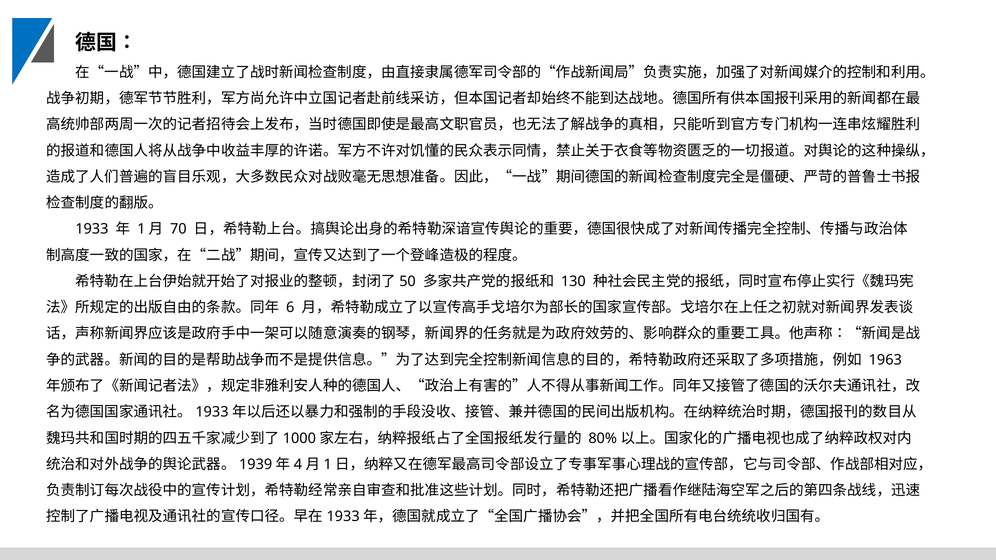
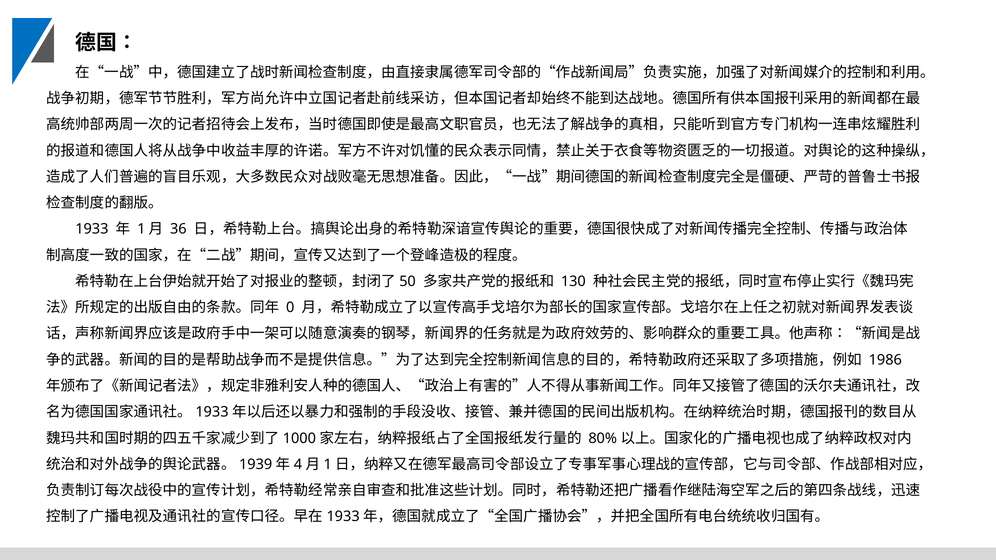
70: 70 -> 36 (178, 229)
6: 6 -> 0 (290, 308)
1963: 1963 -> 1986 (885, 360)
